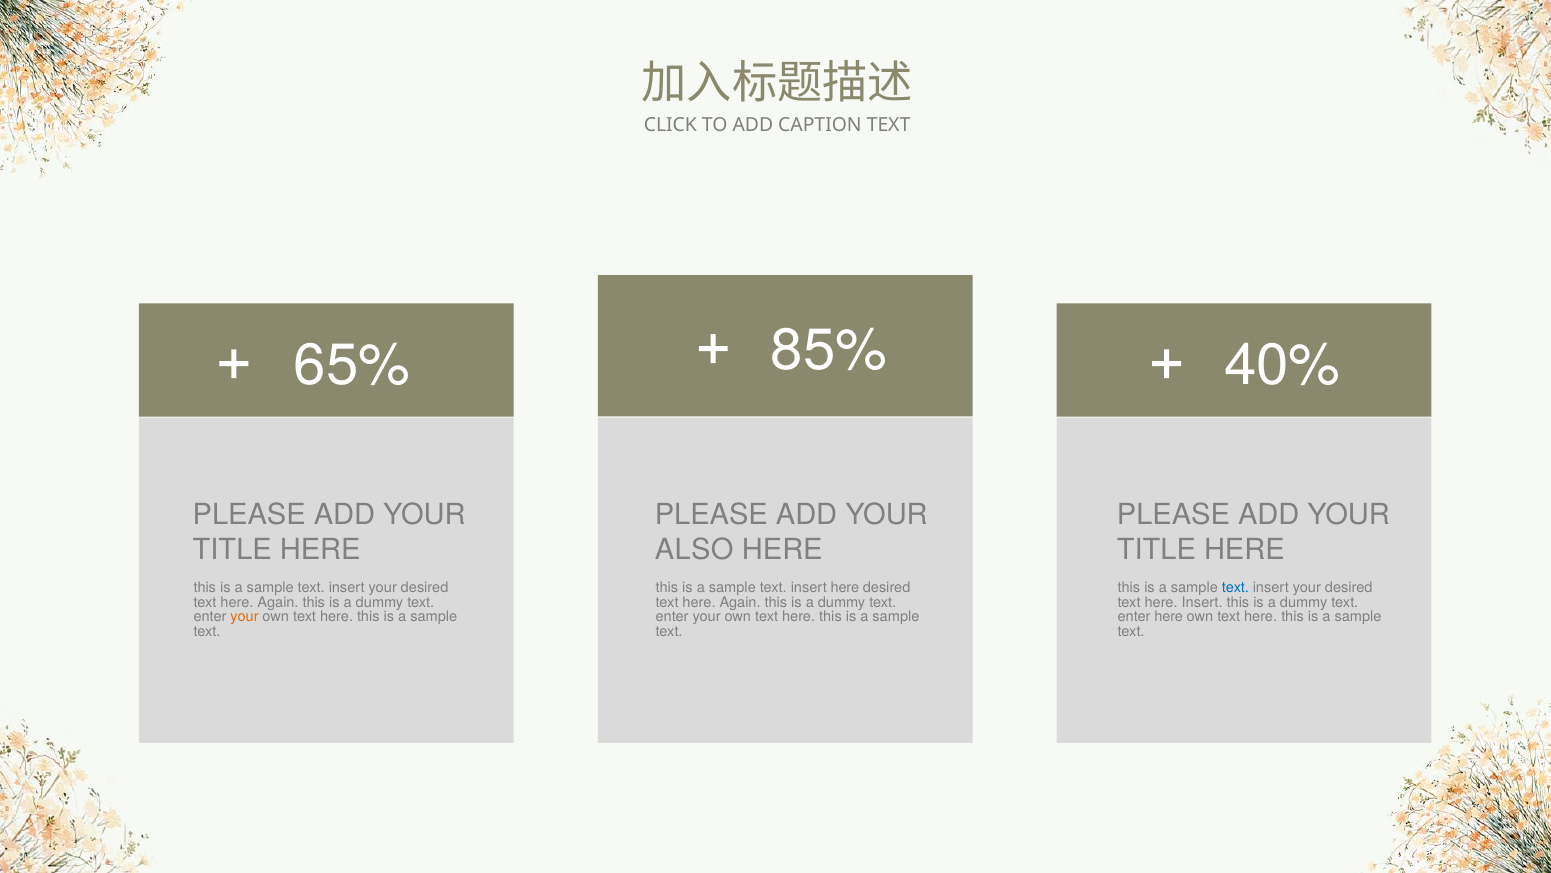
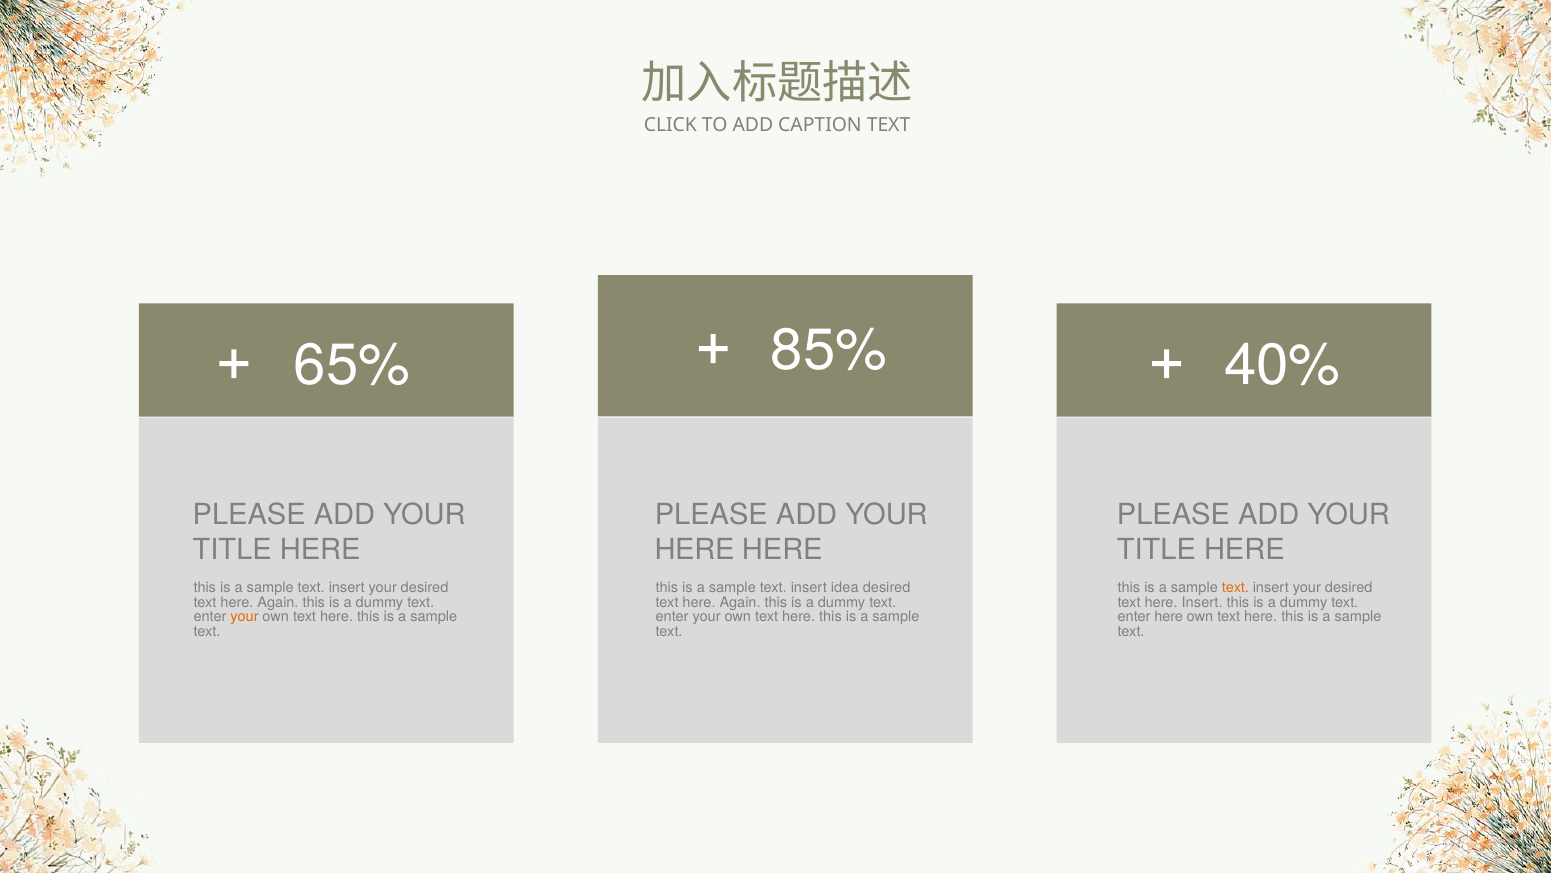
ALSO: ALSO -> HERE (694, 550)
insert here: here -> idea (845, 588)
text colour: blue -> orange (1235, 588)
